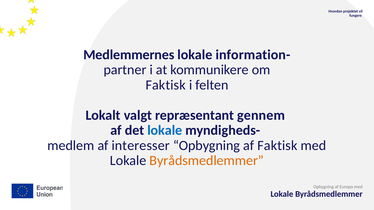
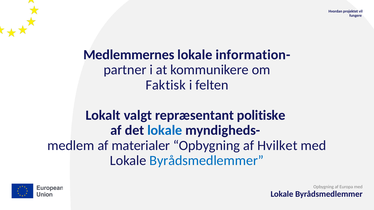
gennem: gennem -> politiske (261, 115)
interesser: interesser -> materialer (141, 146)
af Faktisk: Faktisk -> Hvilket (277, 146)
Byrådsmedlemmer colour: orange -> blue (207, 161)
